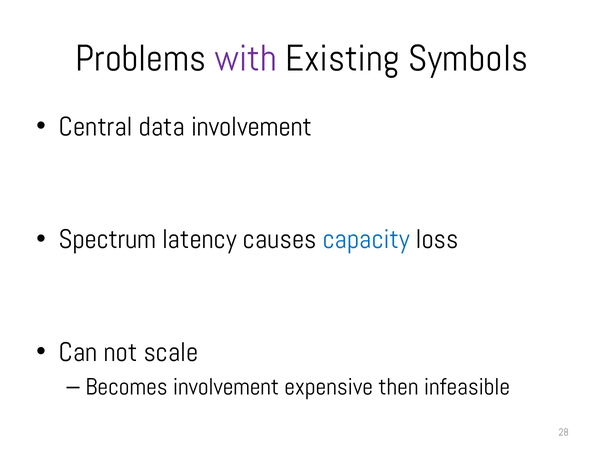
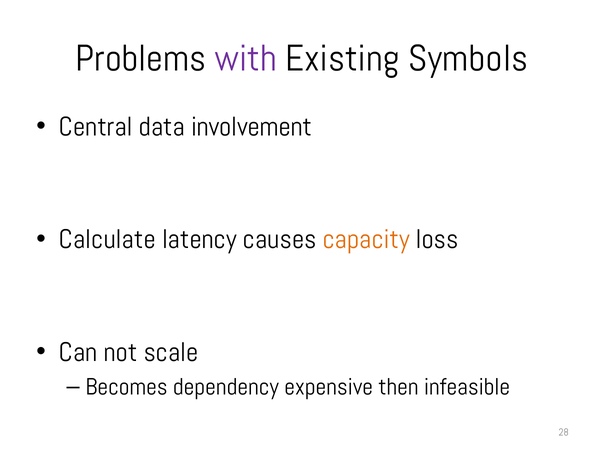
Spectrum: Spectrum -> Calculate (107, 240)
capacity colour: blue -> orange (366, 240)
Becomes involvement: involvement -> dependency (226, 388)
